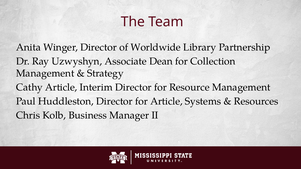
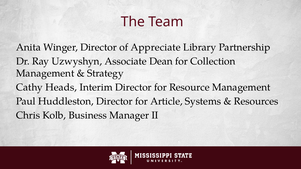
Worldwide: Worldwide -> Appreciate (156, 47)
Cathy Article: Article -> Heads (61, 88)
